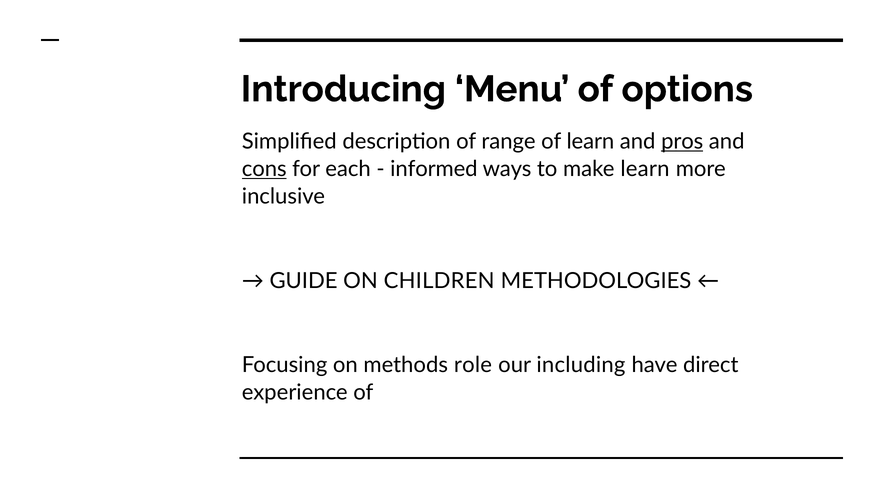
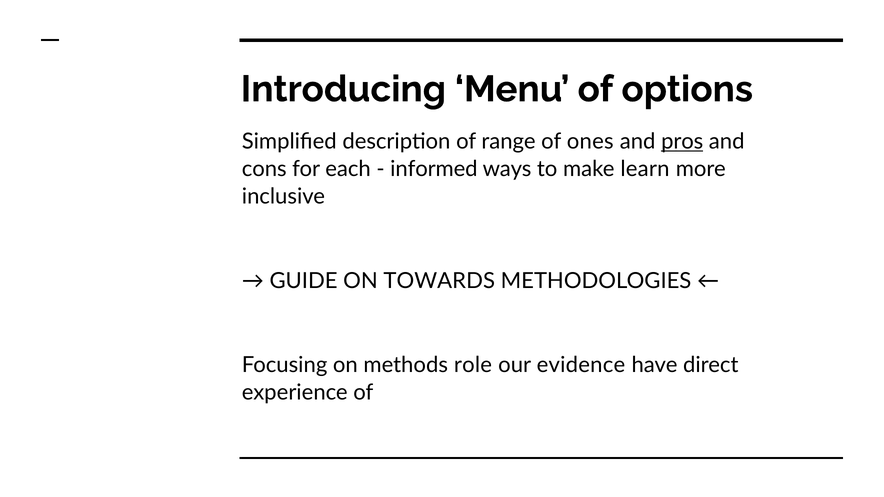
of learn: learn -> ones (590, 142)
cons underline: present -> none (264, 169)
CHILDREN: CHILDREN -> TOWARDS (439, 281)
including: including -> evidence (581, 365)
